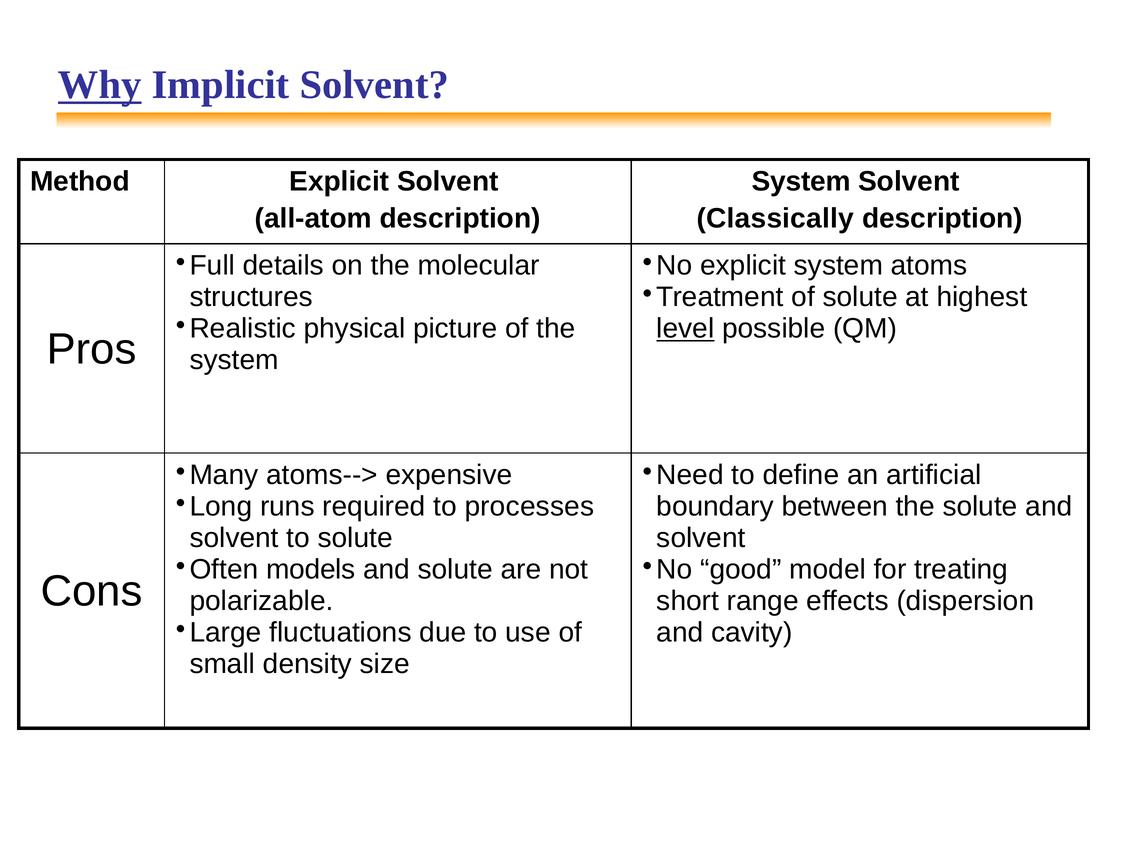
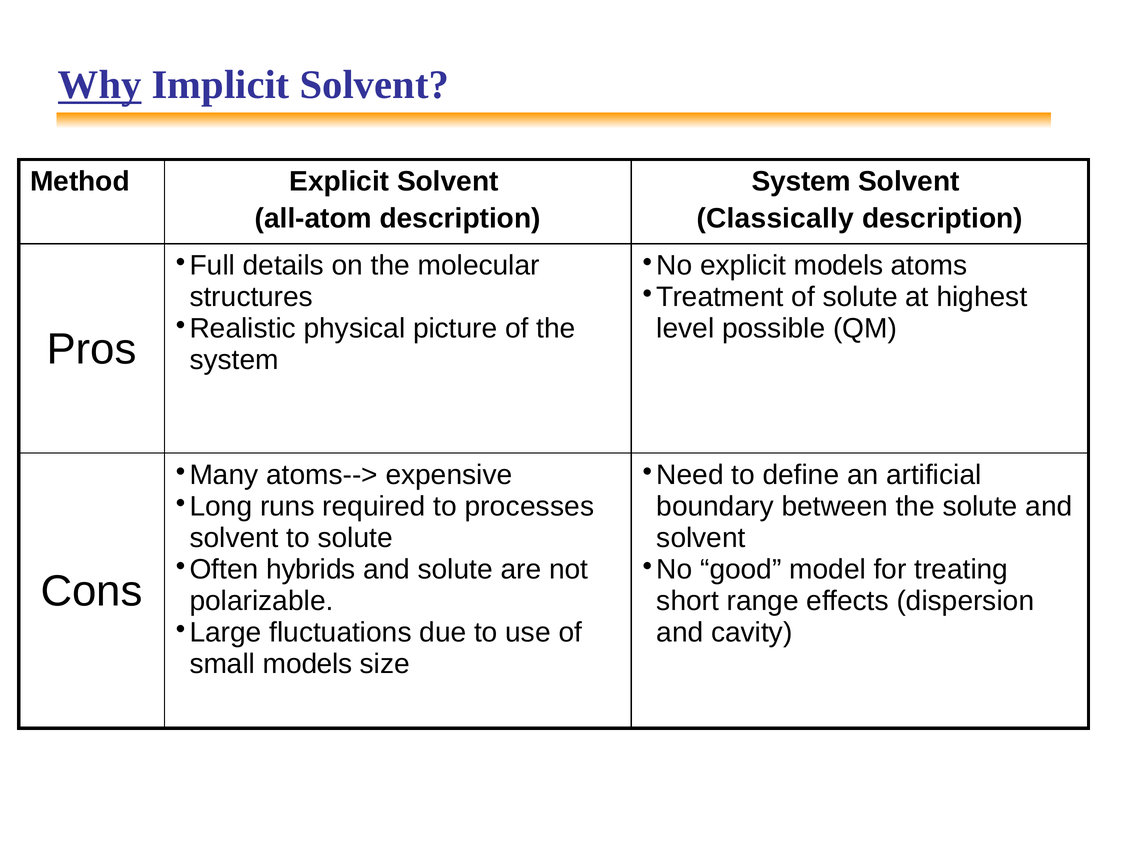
explicit system: system -> models (839, 266)
level underline: present -> none (685, 329)
models: models -> hybrids (311, 570)
small density: density -> models (308, 664)
